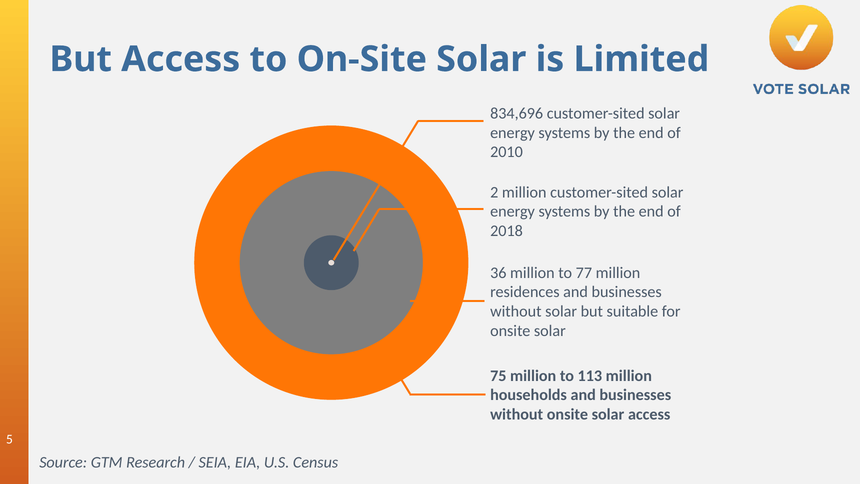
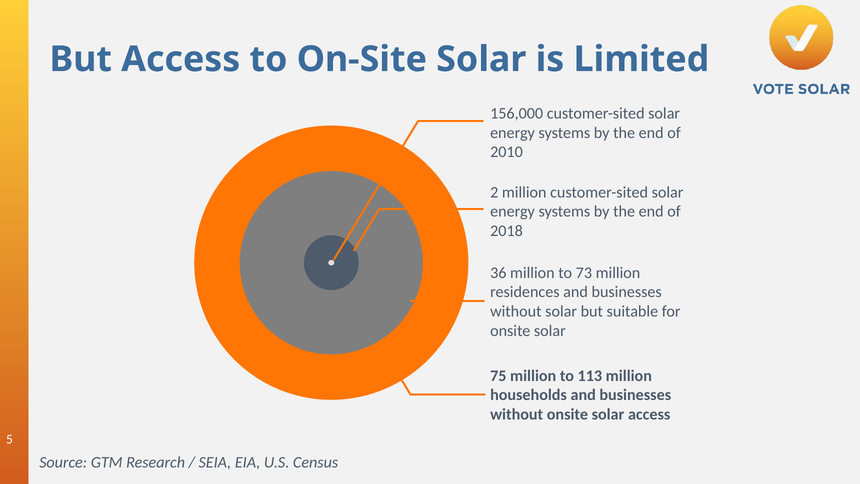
834,696: 834,696 -> 156,000 (517, 113)
77: 77 -> 73 (584, 273)
